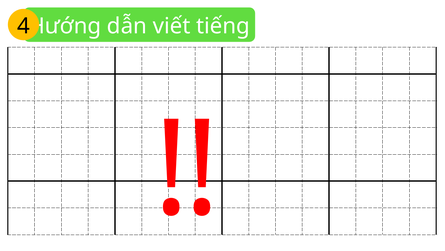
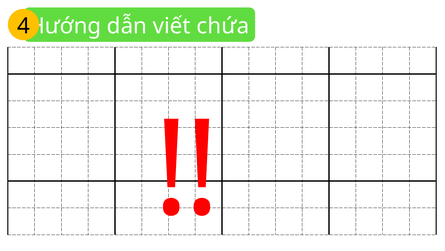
tiếng: tiếng -> chứa (223, 26)
